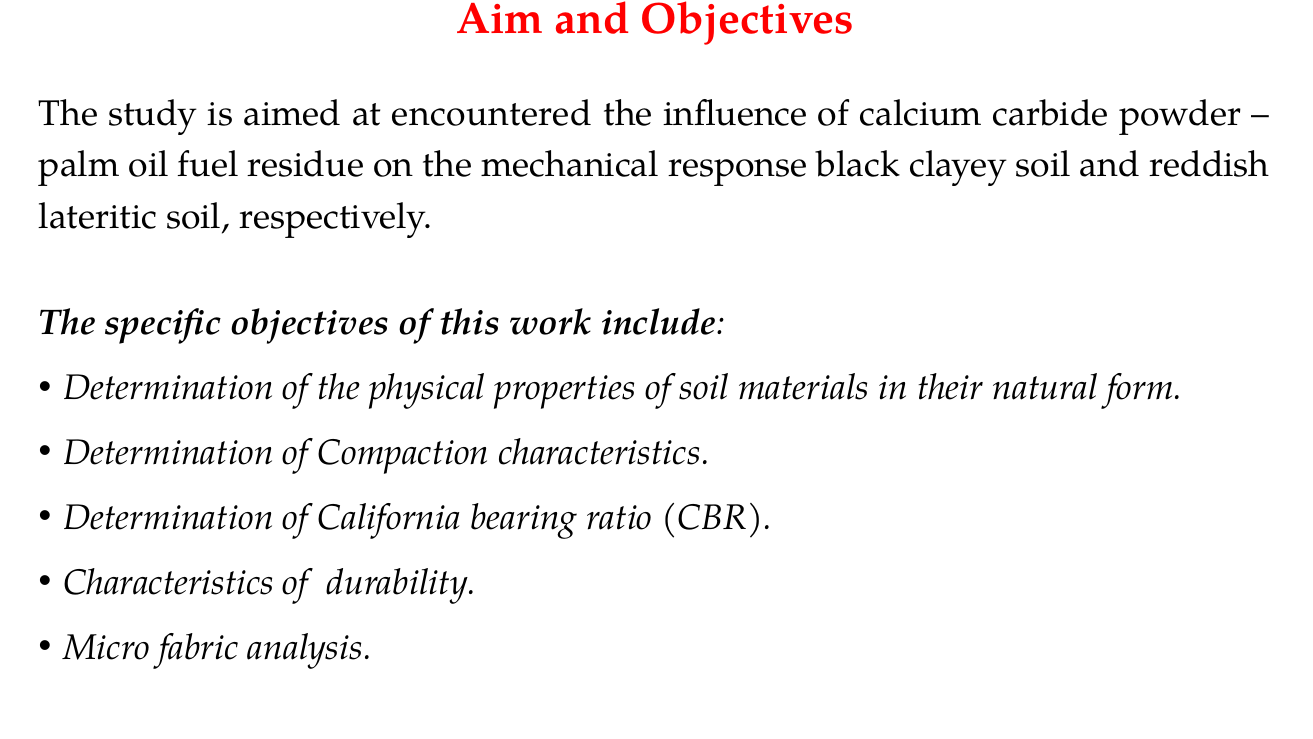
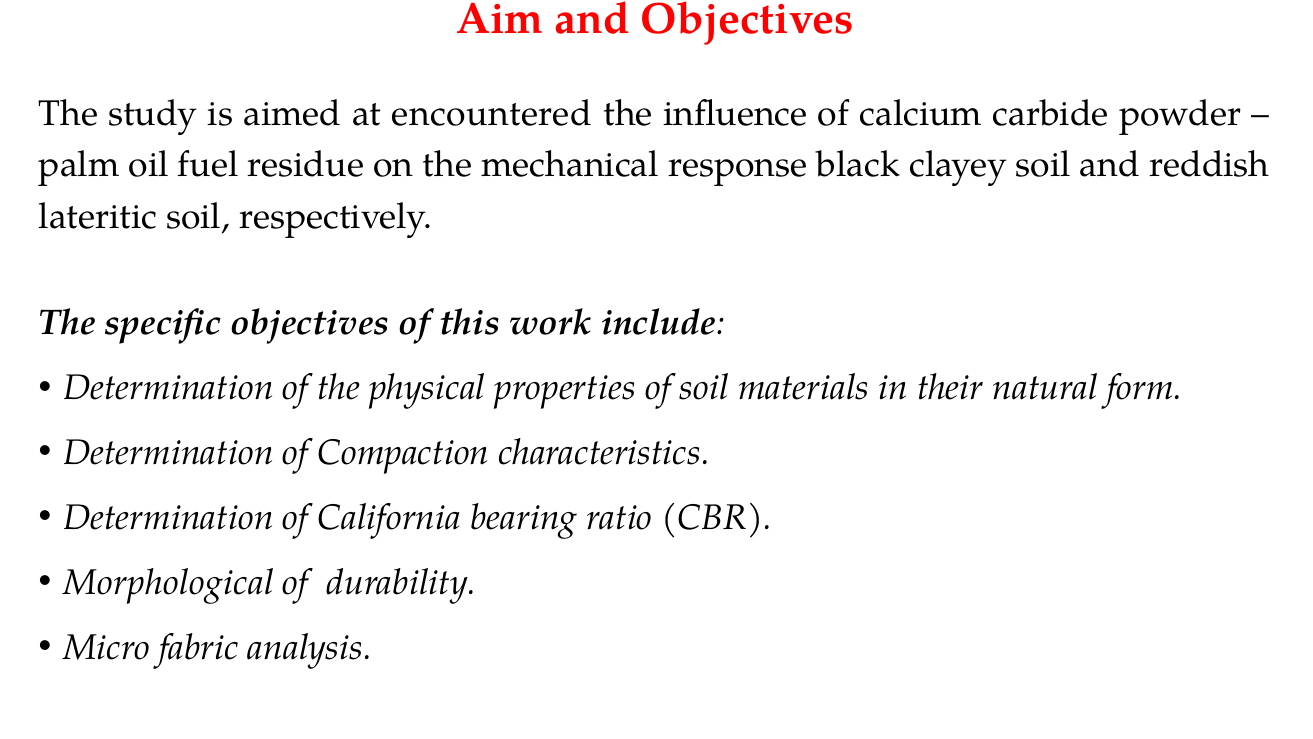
Characteristics: Characteristics -> Morphological (169, 582)
